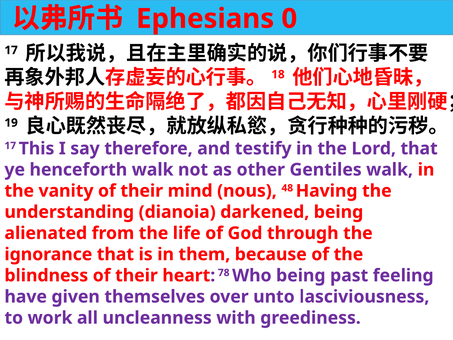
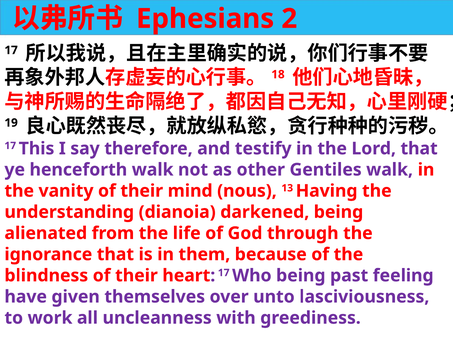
0: 0 -> 2 (289, 19)
48: 48 -> 13 (287, 188)
heart 78: 78 -> 17 (224, 273)
